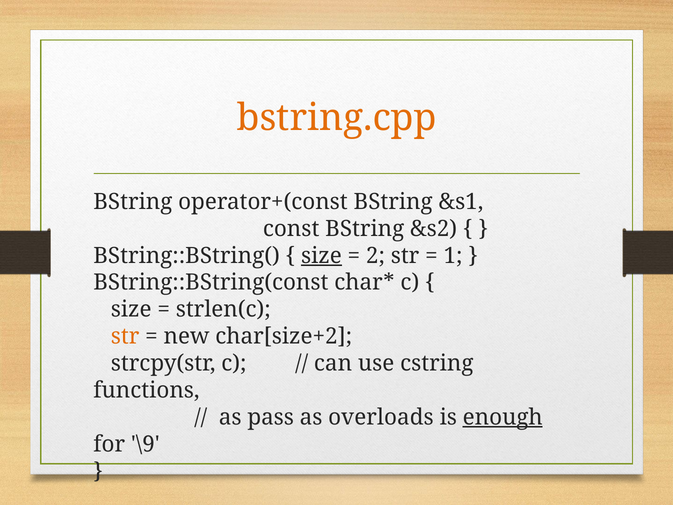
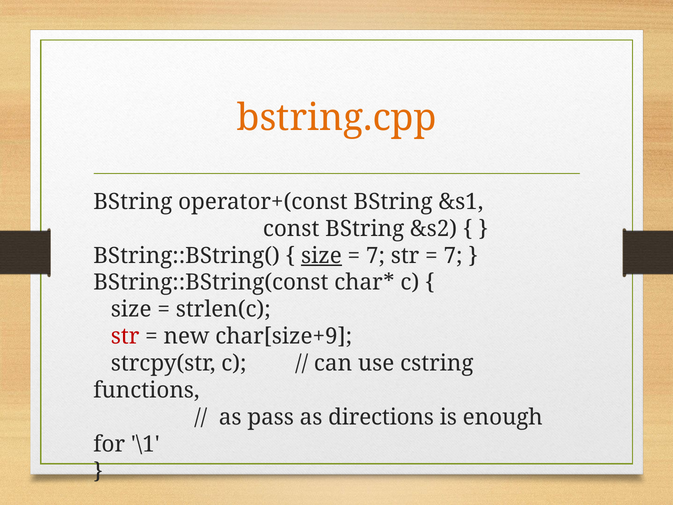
2: 2 -> 7 (375, 256)
1: 1 -> 7 (453, 256)
str colour: orange -> red (125, 336)
char[size+2: char[size+2 -> char[size+9 (284, 336)
overloads: overloads -> directions (381, 417)
enough underline: present -> none (503, 417)
\9: \9 -> \1 (145, 444)
